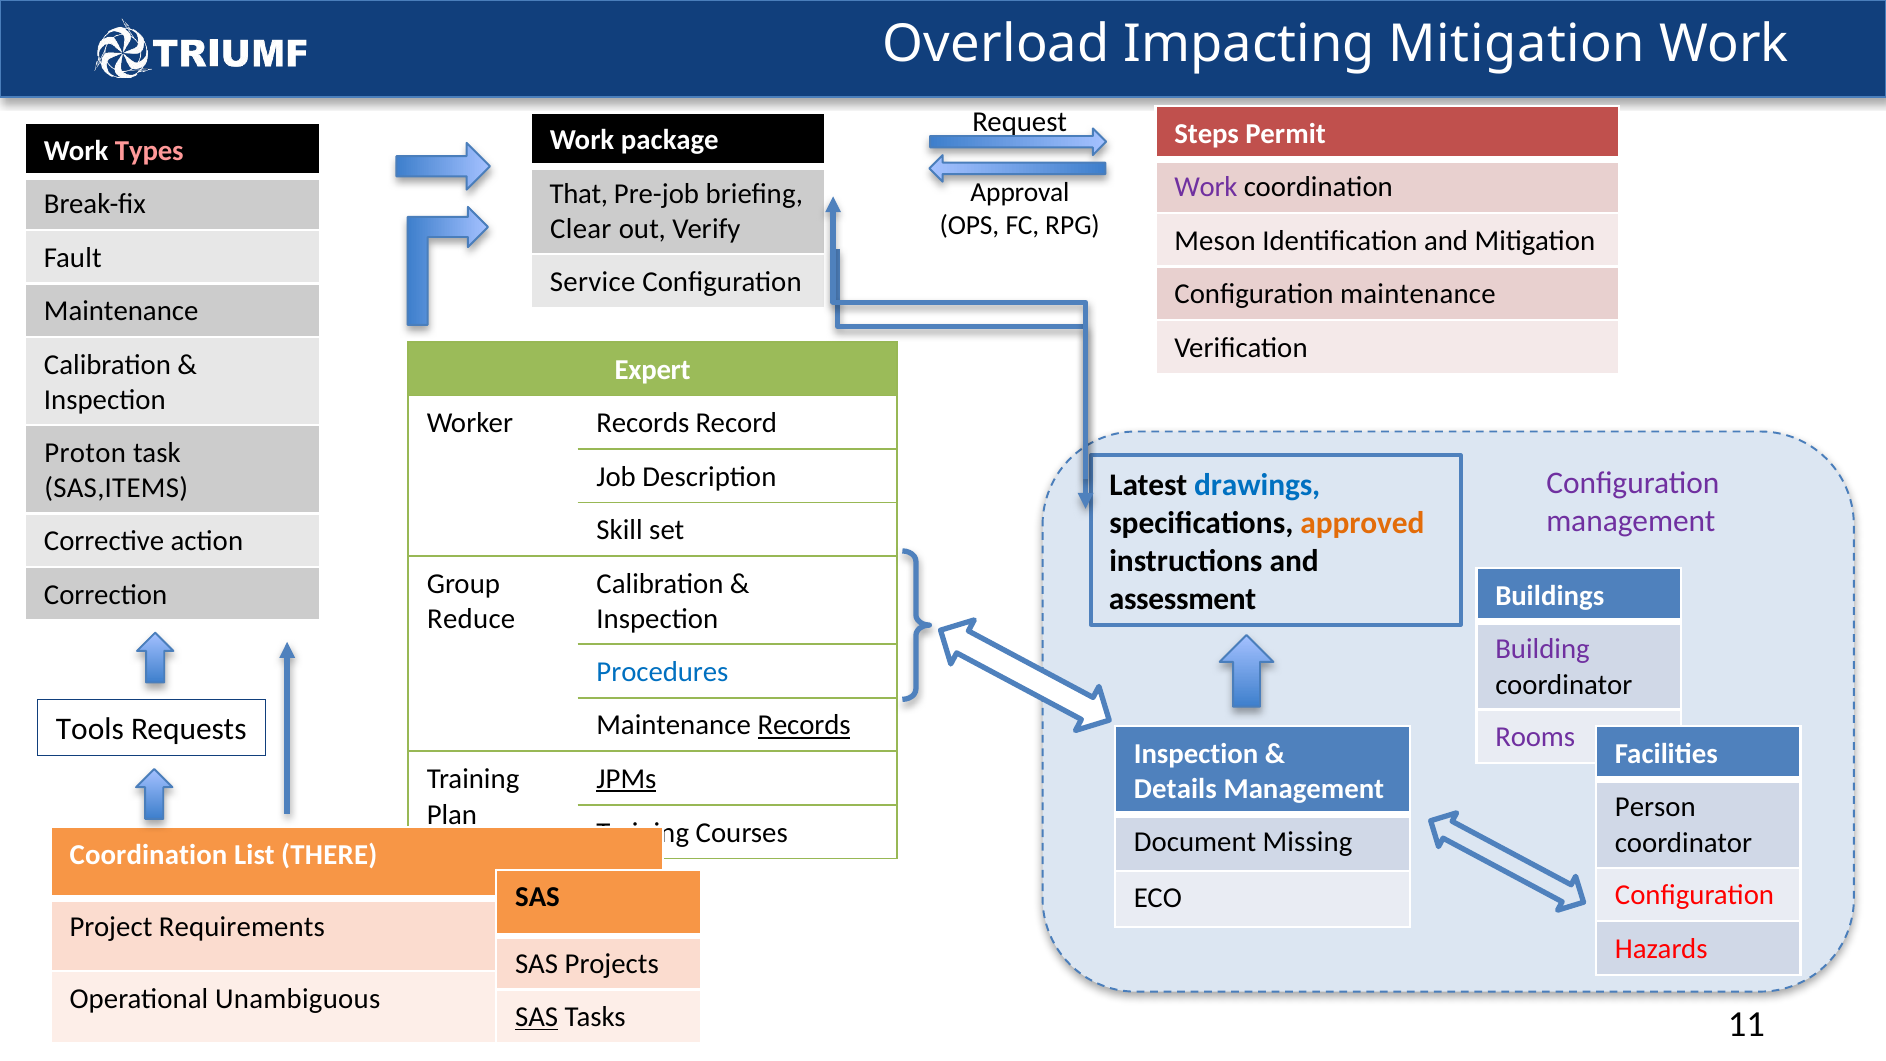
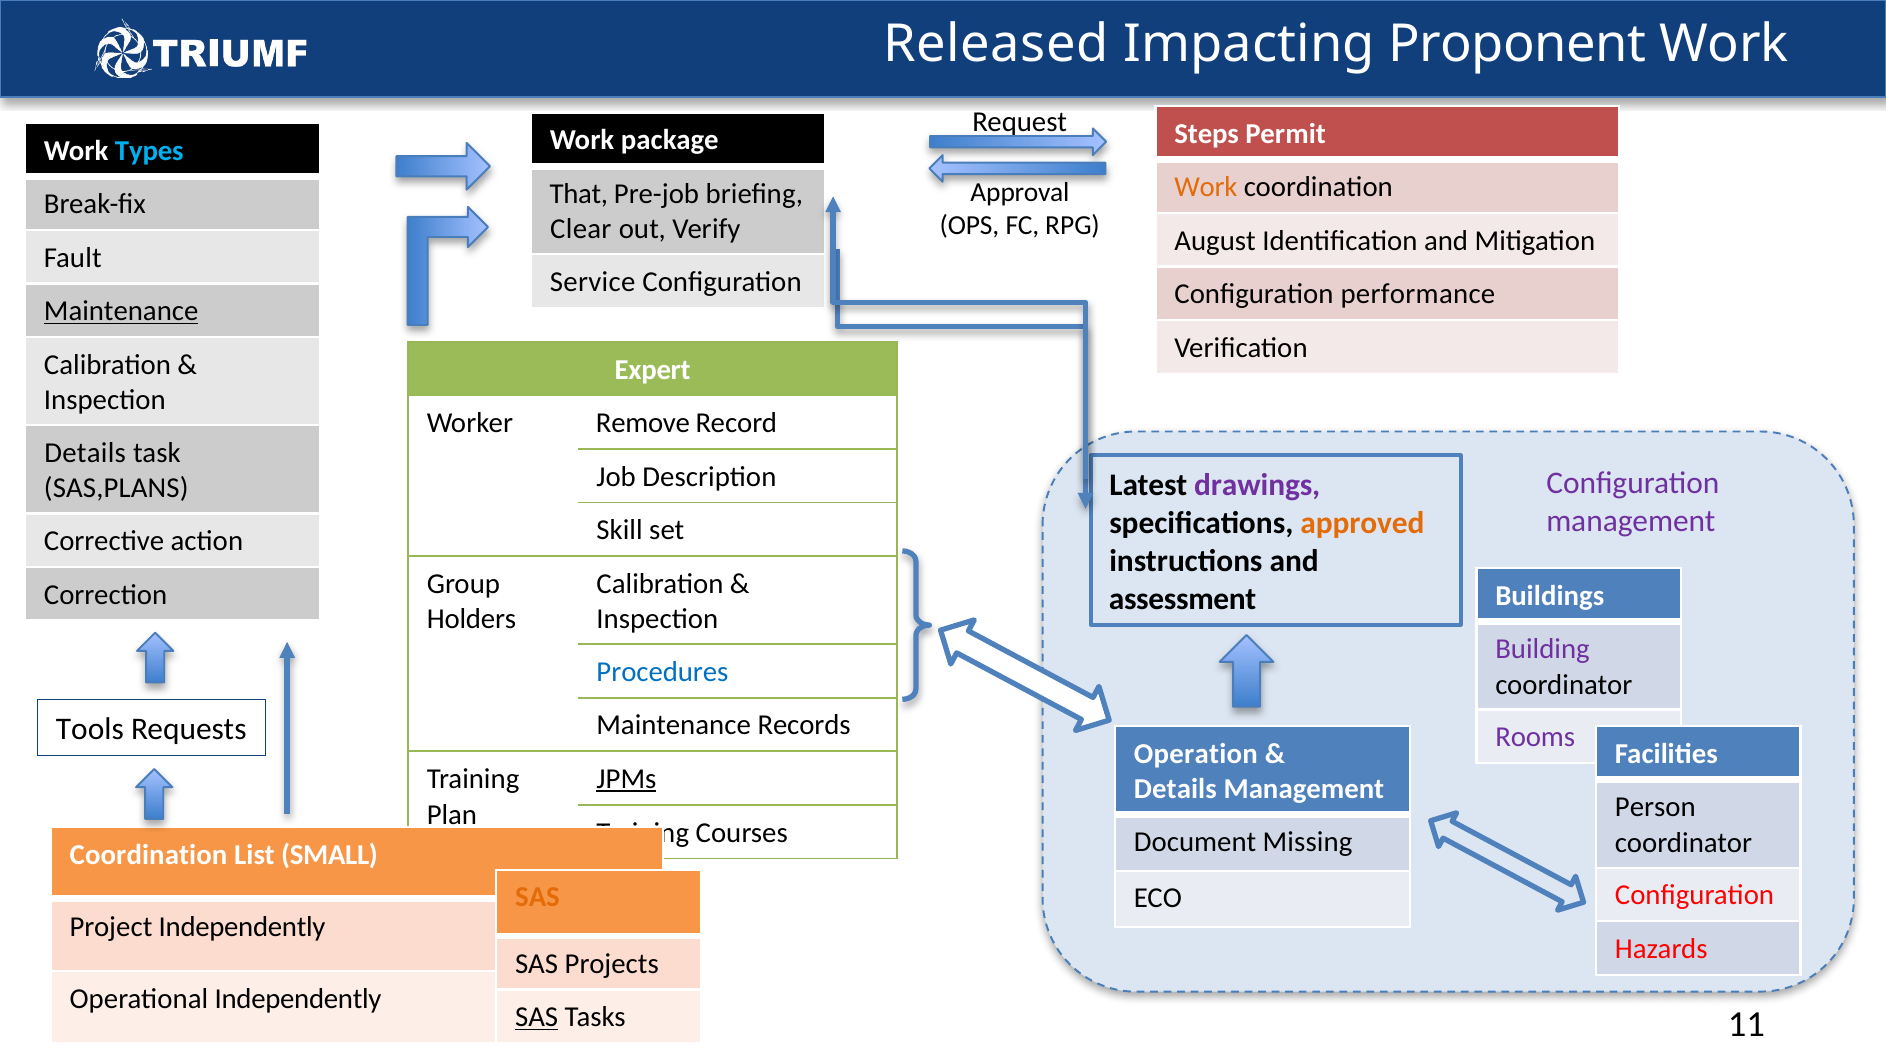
Overload: Overload -> Released (996, 44)
Impacting Mitigation: Mitigation -> Proponent (1518, 44)
Types colour: pink -> light blue (149, 151)
Work colour: purple -> orange (1206, 187)
Meson: Meson -> August (1215, 241)
Configuration maintenance: maintenance -> performance (1418, 294)
Maintenance underline: none -> present (121, 311)
Worker Records: Records -> Remove (643, 423)
Proton: Proton -> Details (85, 453)
drawings colour: blue -> purple (1257, 486)
SAS,ITEMS: SAS,ITEMS -> SAS,PLANS (116, 488)
Reduce: Reduce -> Holders (471, 619)
Records underline: present -> none (804, 725)
Inspection: Inspection -> Operation (1196, 754)
THERE: THERE -> SMALL (330, 855)
SAS colour: black -> orange (537, 897)
Project Requirements: Requirements -> Independently (242, 927)
Operational Unambiguous: Unambiguous -> Independently (298, 998)
